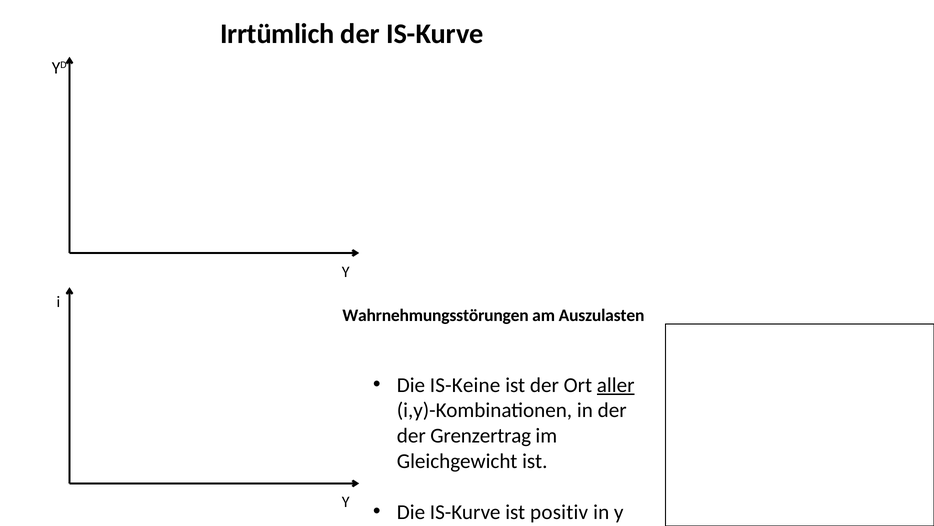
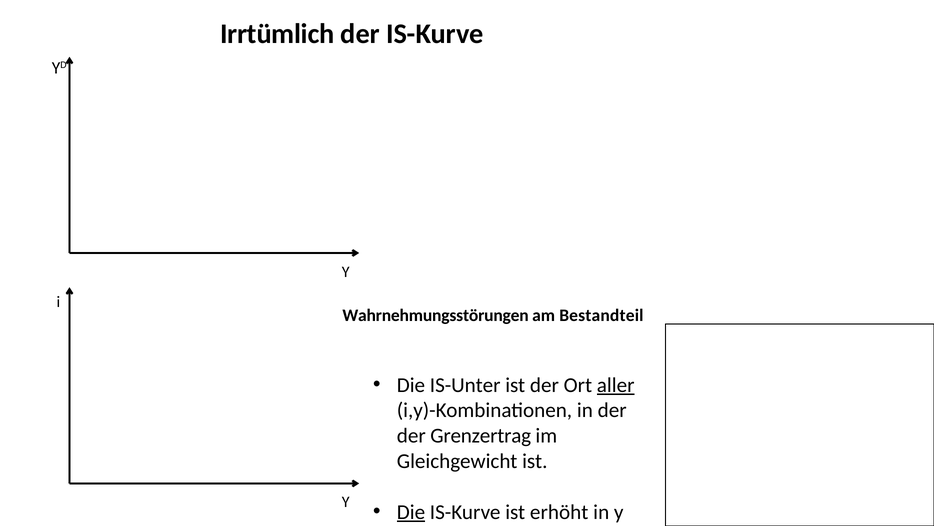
Auszulasten: Auszulasten -> Bestandteil (601, 315)
IS-Keine: IS-Keine -> IS-Unter (465, 385)
Die underline: none -> present (411, 511)
positiv: positiv -> erhöht (559, 511)
